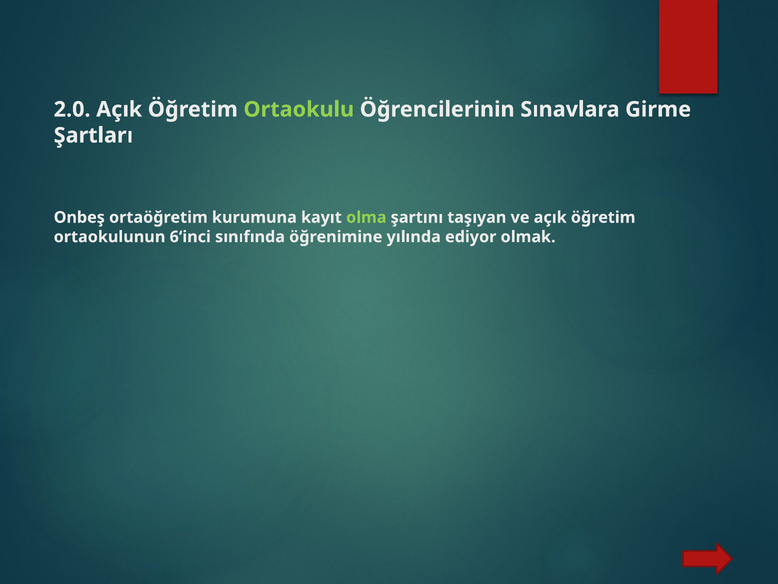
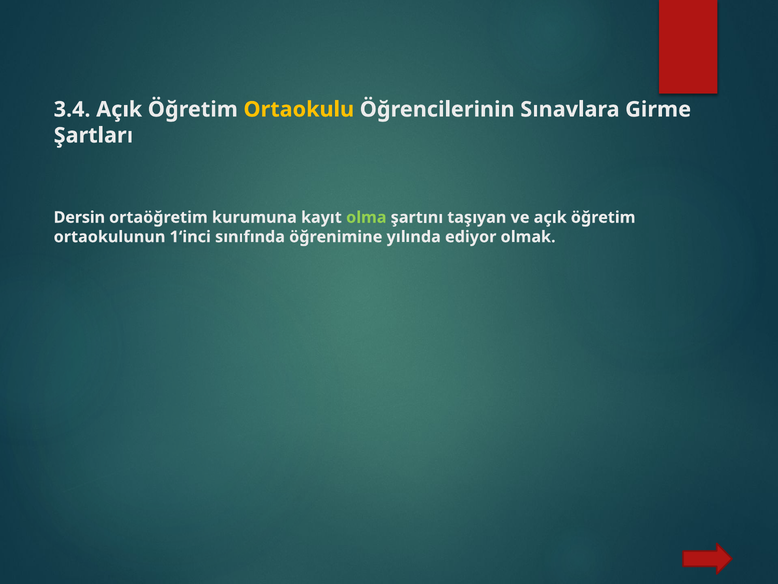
2.0: 2.0 -> 3.4 (72, 109)
Ortaokulu colour: light green -> yellow (299, 109)
Onbeş: Onbeş -> Dersin (79, 217)
6‘inci: 6‘inci -> 1‘inci (190, 237)
